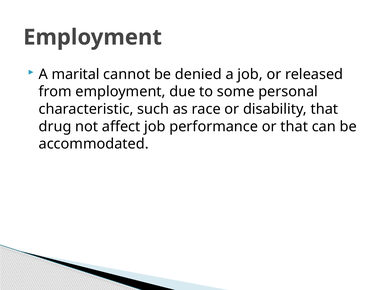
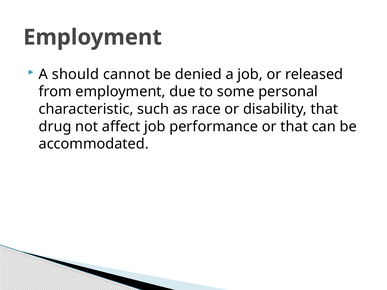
marital: marital -> should (75, 74)
